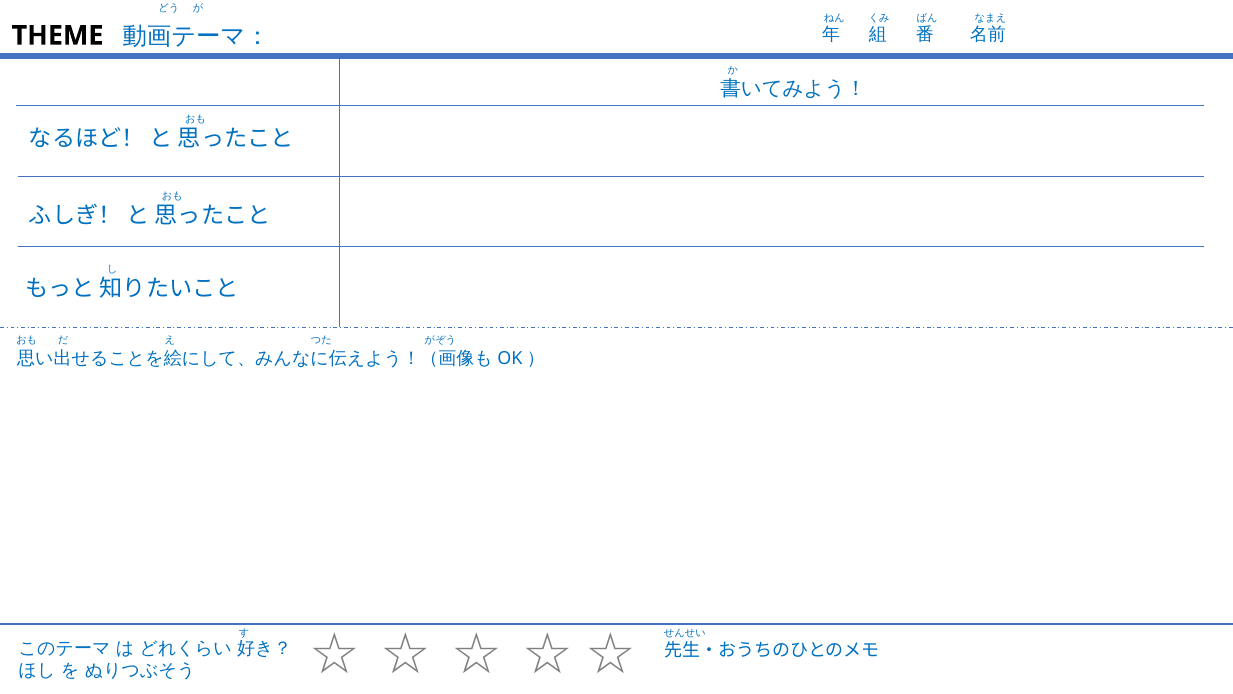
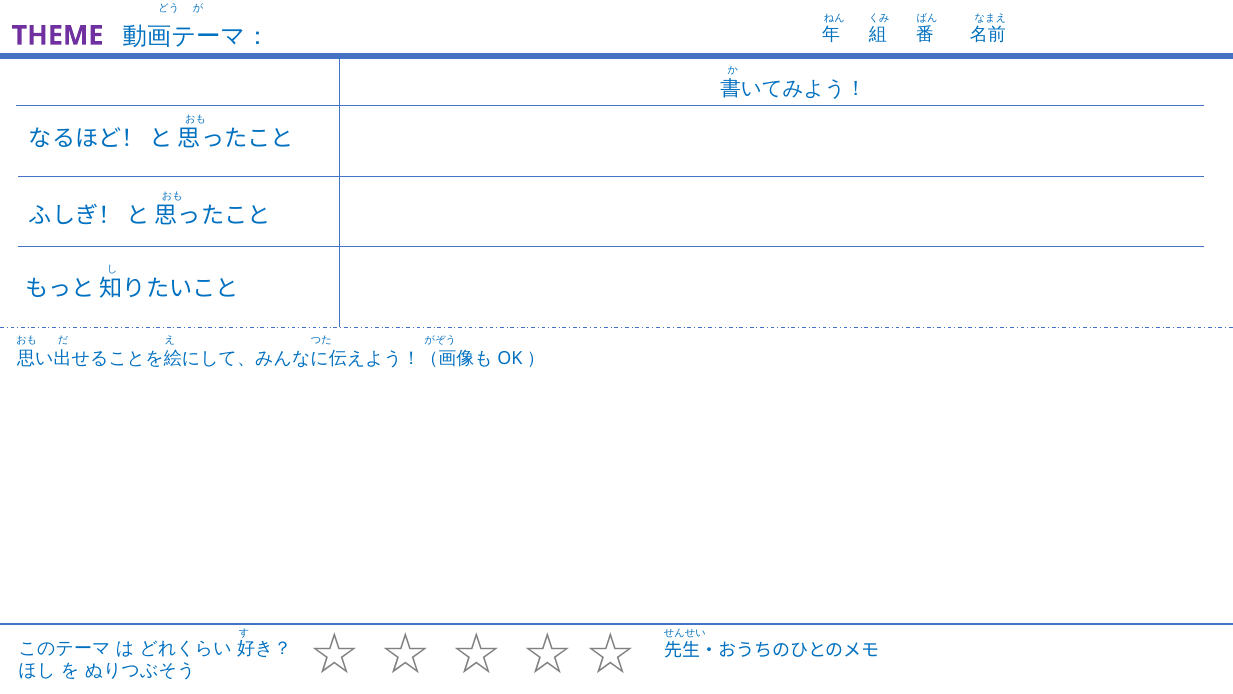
THEME colour: black -> purple (58, 36)
